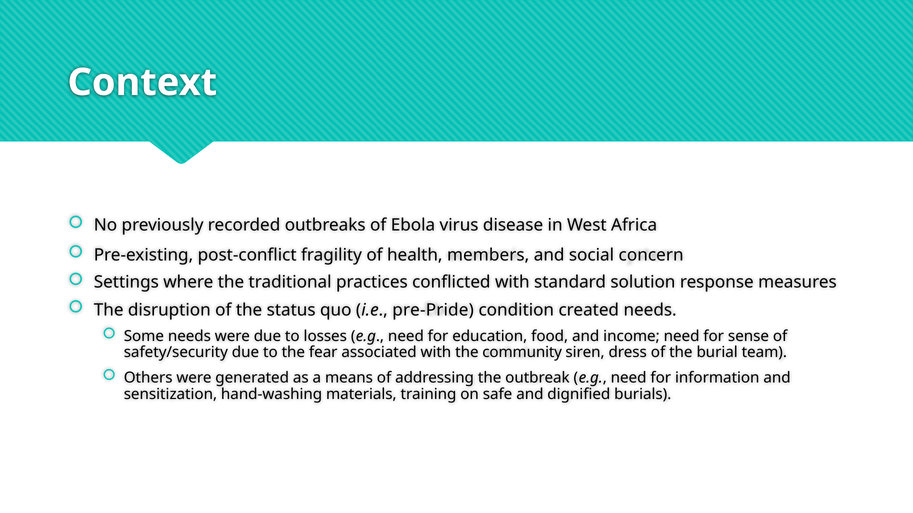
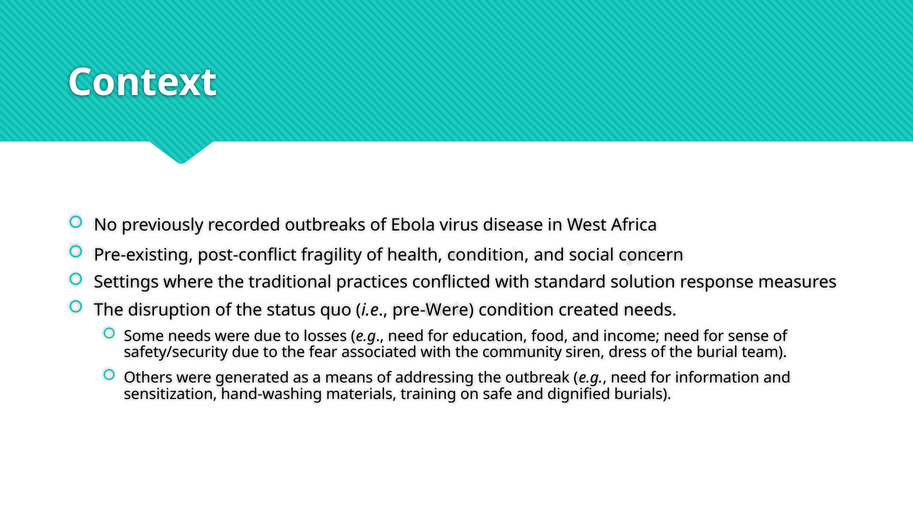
health members: members -> condition (488, 255)
pre-Pride: pre-Pride -> pre-Were (433, 310)
